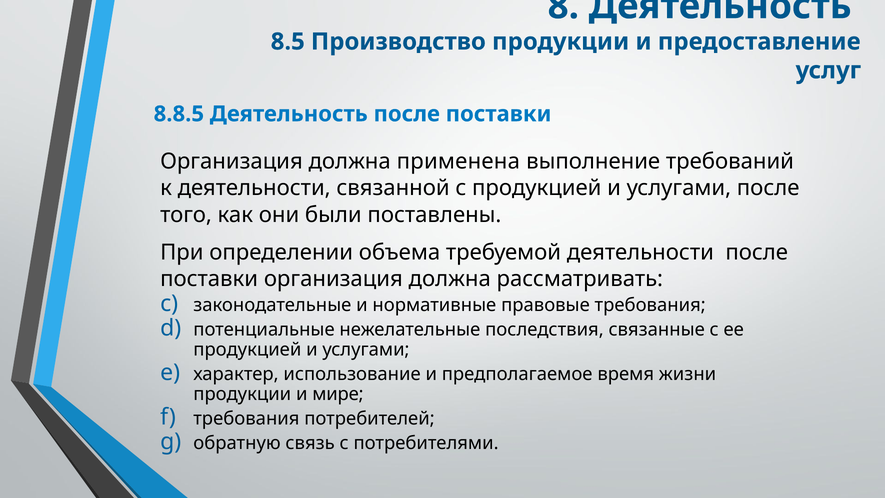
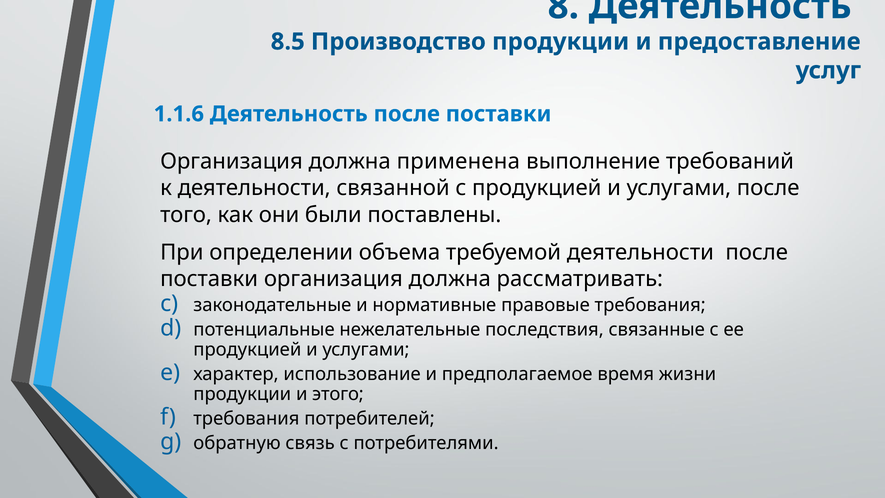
8.8.5: 8.8.5 -> 1.1.6 (179, 114)
мире: мире -> этого (338, 394)
